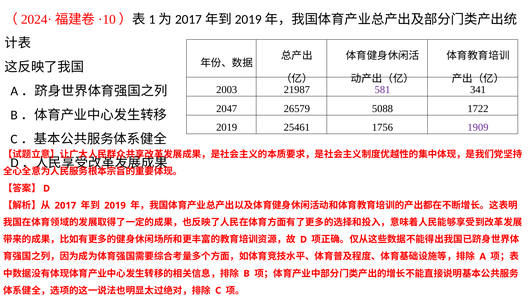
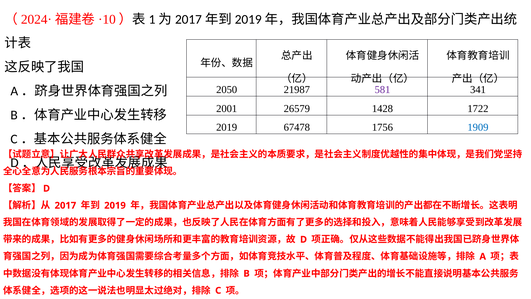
2003: 2003 -> 2050 (227, 90)
2047: 2047 -> 2001 (227, 108)
5088: 5088 -> 1428 (382, 108)
25461: 25461 -> 67478 (297, 127)
1909 colour: purple -> blue (478, 127)
